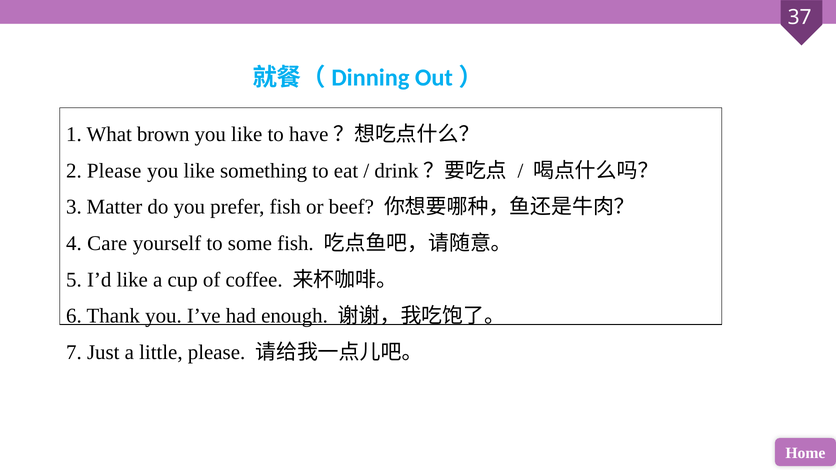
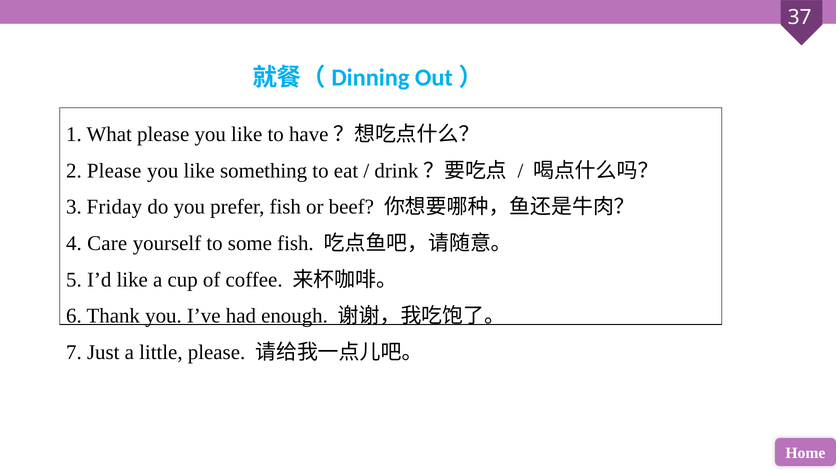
What brown: brown -> please (163, 134)
Matter: Matter -> Friday (114, 207)
